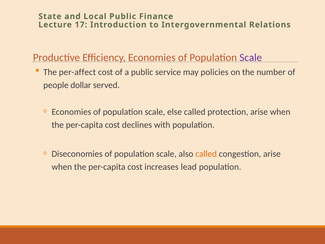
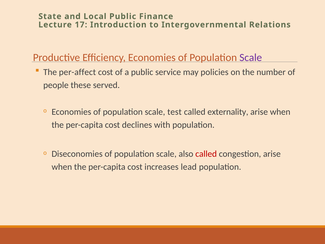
dollar: dollar -> these (81, 85)
else: else -> test (175, 112)
protection: protection -> externality (228, 112)
called colour: orange -> red (206, 154)
